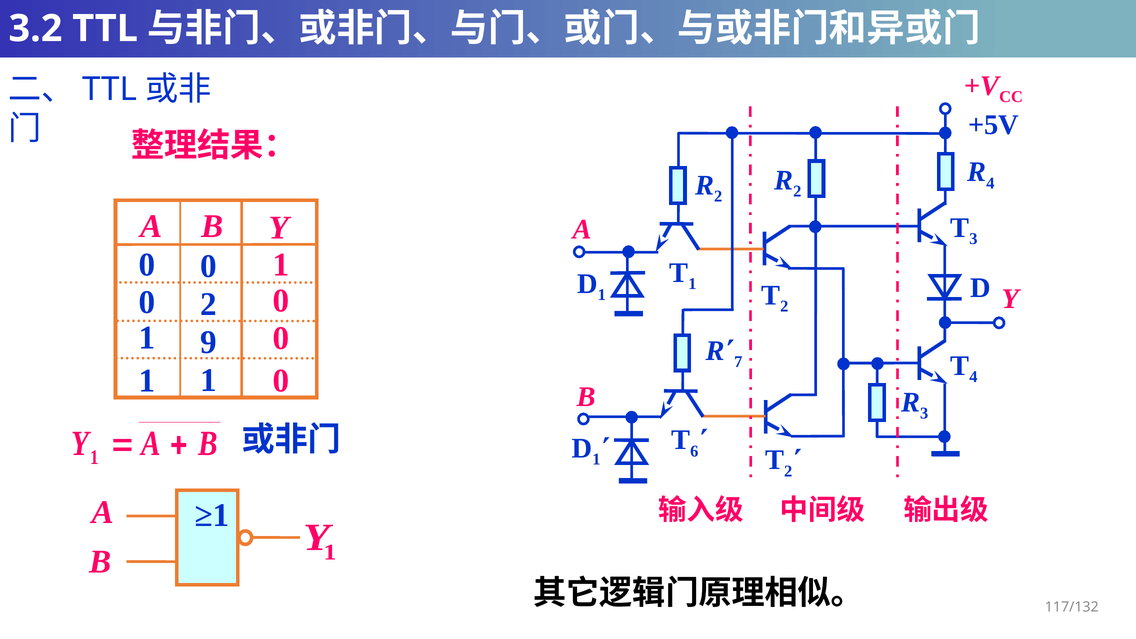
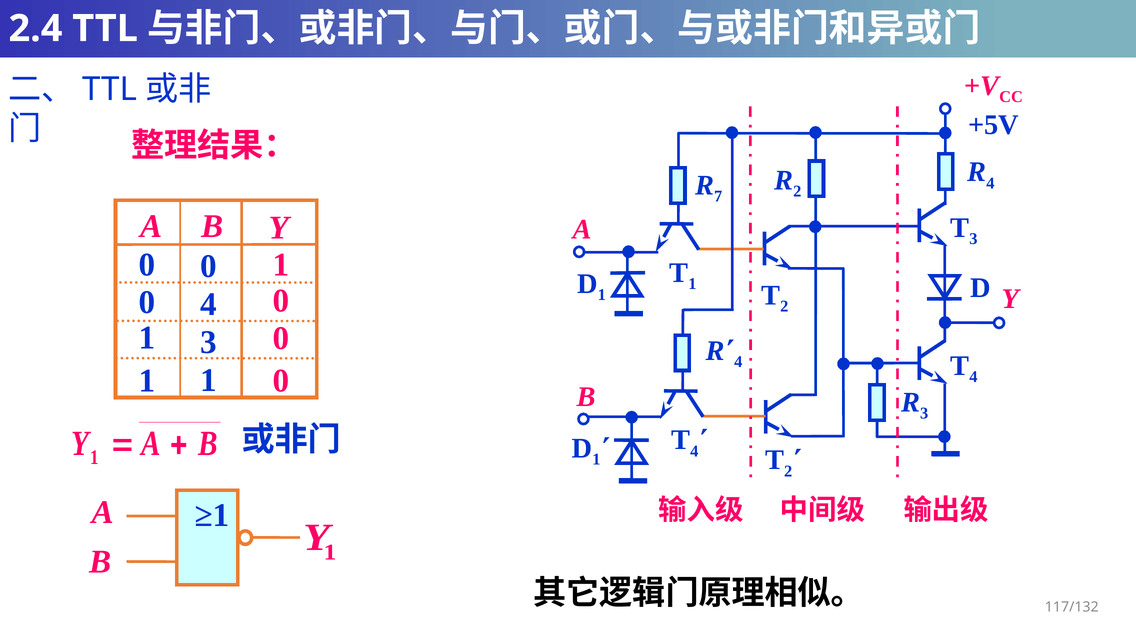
3.2: 3.2 -> 2.4 (35, 29)
2: 2 -> 7 (718, 196)
0 2: 2 -> 4 (209, 304)
1 9: 9 -> 3 (209, 342)
7: 7 -> 4 (738, 362)
6: 6 -> 4 (694, 451)
